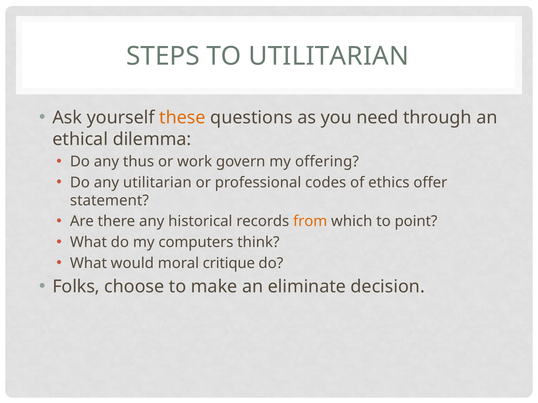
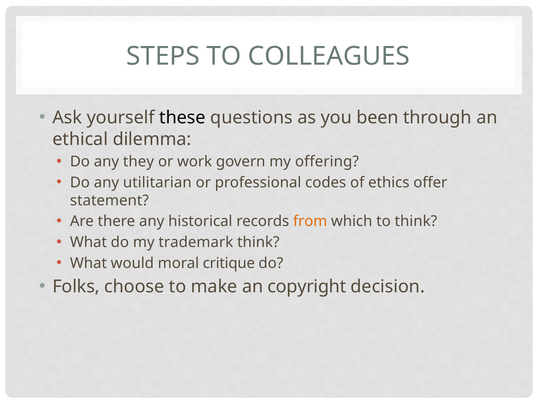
TO UTILITARIAN: UTILITARIAN -> COLLEAGUES (329, 56)
these colour: orange -> black (182, 118)
need: need -> been (377, 118)
thus: thus -> they (138, 162)
to point: point -> think (416, 222)
computers: computers -> trademark (196, 243)
eliminate: eliminate -> copyright (307, 287)
